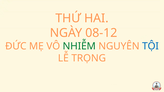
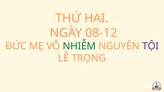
TỘI colour: blue -> purple (150, 46)
